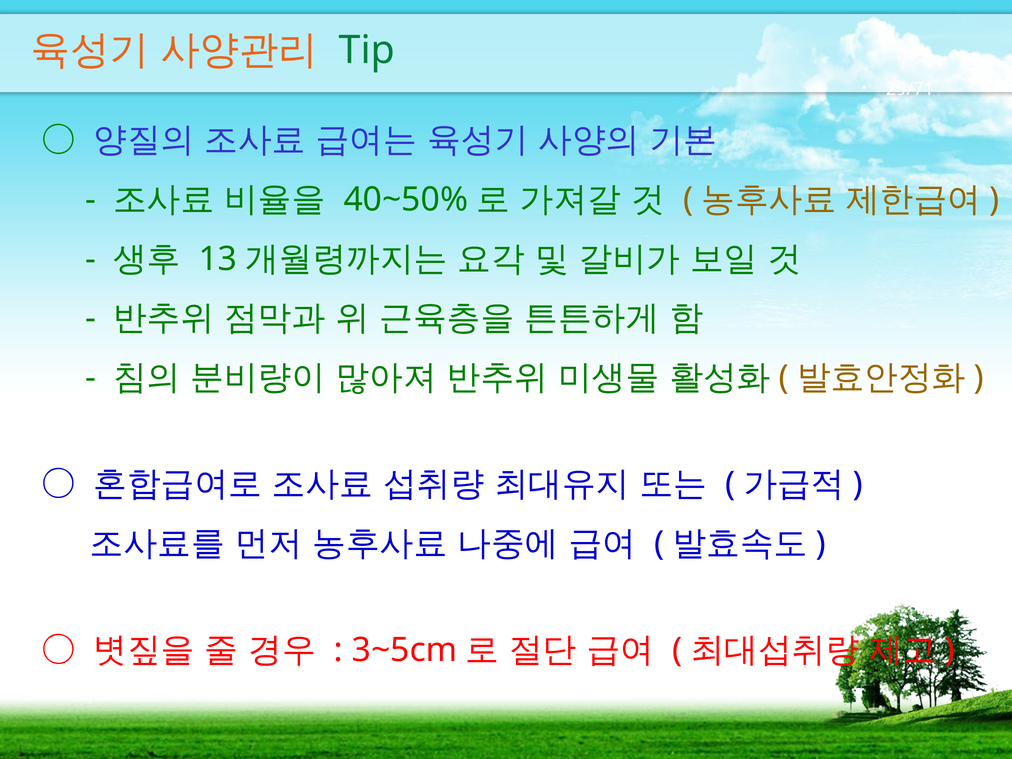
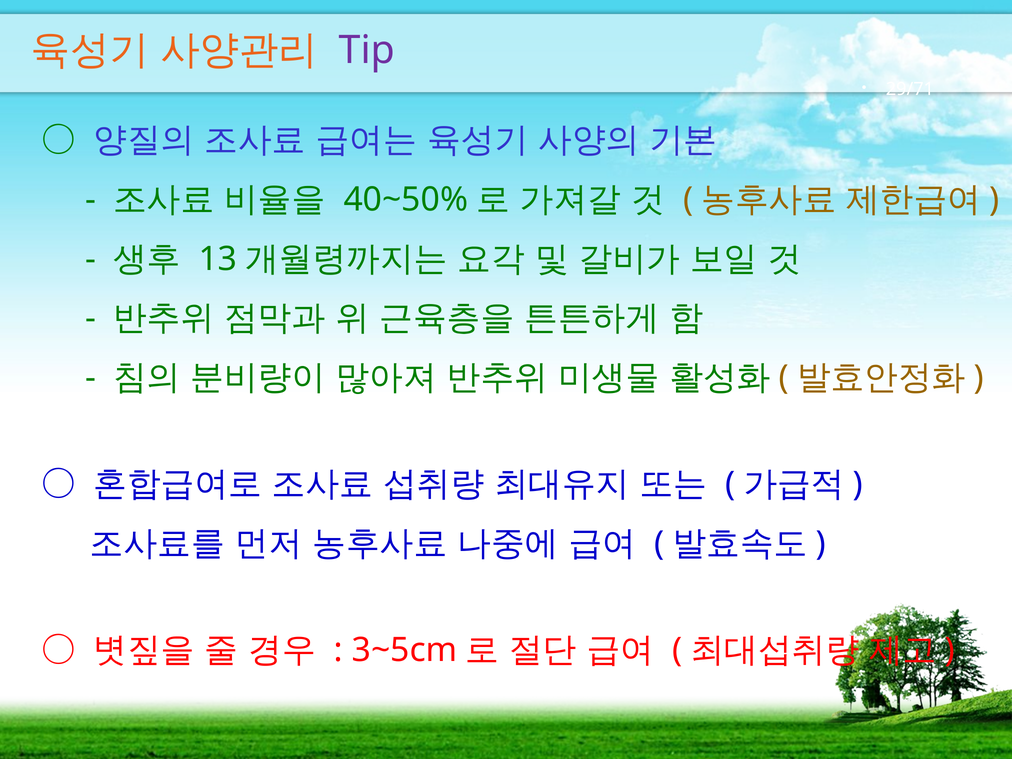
Tip colour: green -> purple (367, 50)
